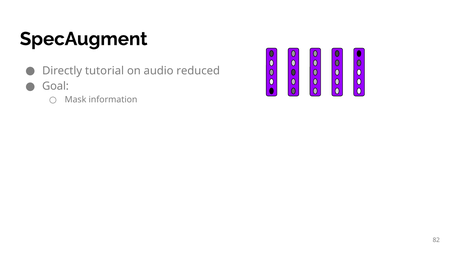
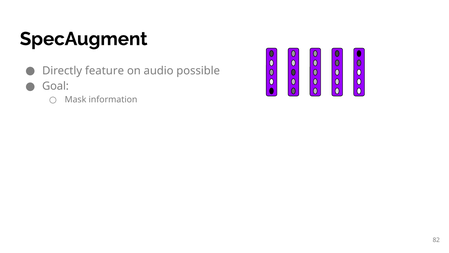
tutorial: tutorial -> feature (105, 71)
reduced: reduced -> possible (198, 71)
